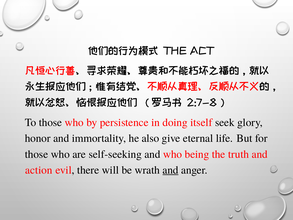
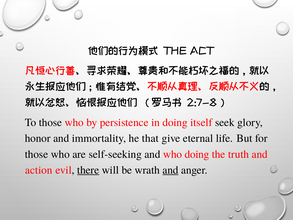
also: also -> that (150, 138)
who being: being -> doing (197, 154)
there underline: none -> present (88, 170)
